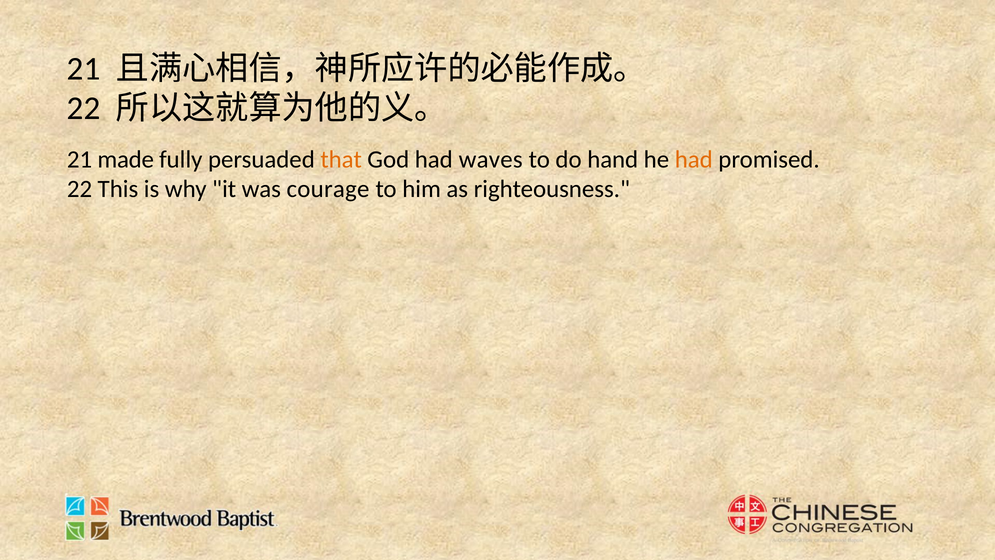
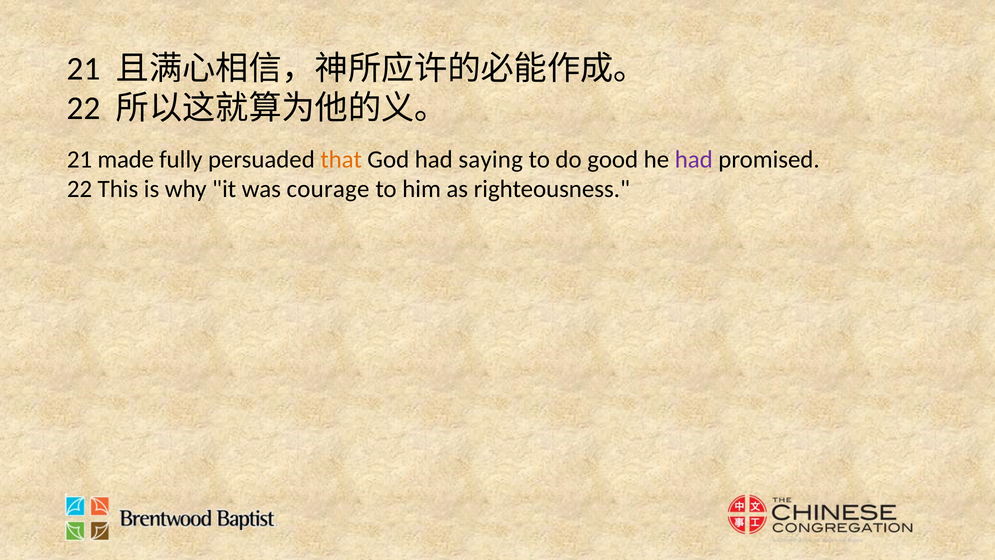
waves: waves -> saying (491, 159)
hand: hand -> good (613, 159)
had colour: orange -> purple (694, 159)
